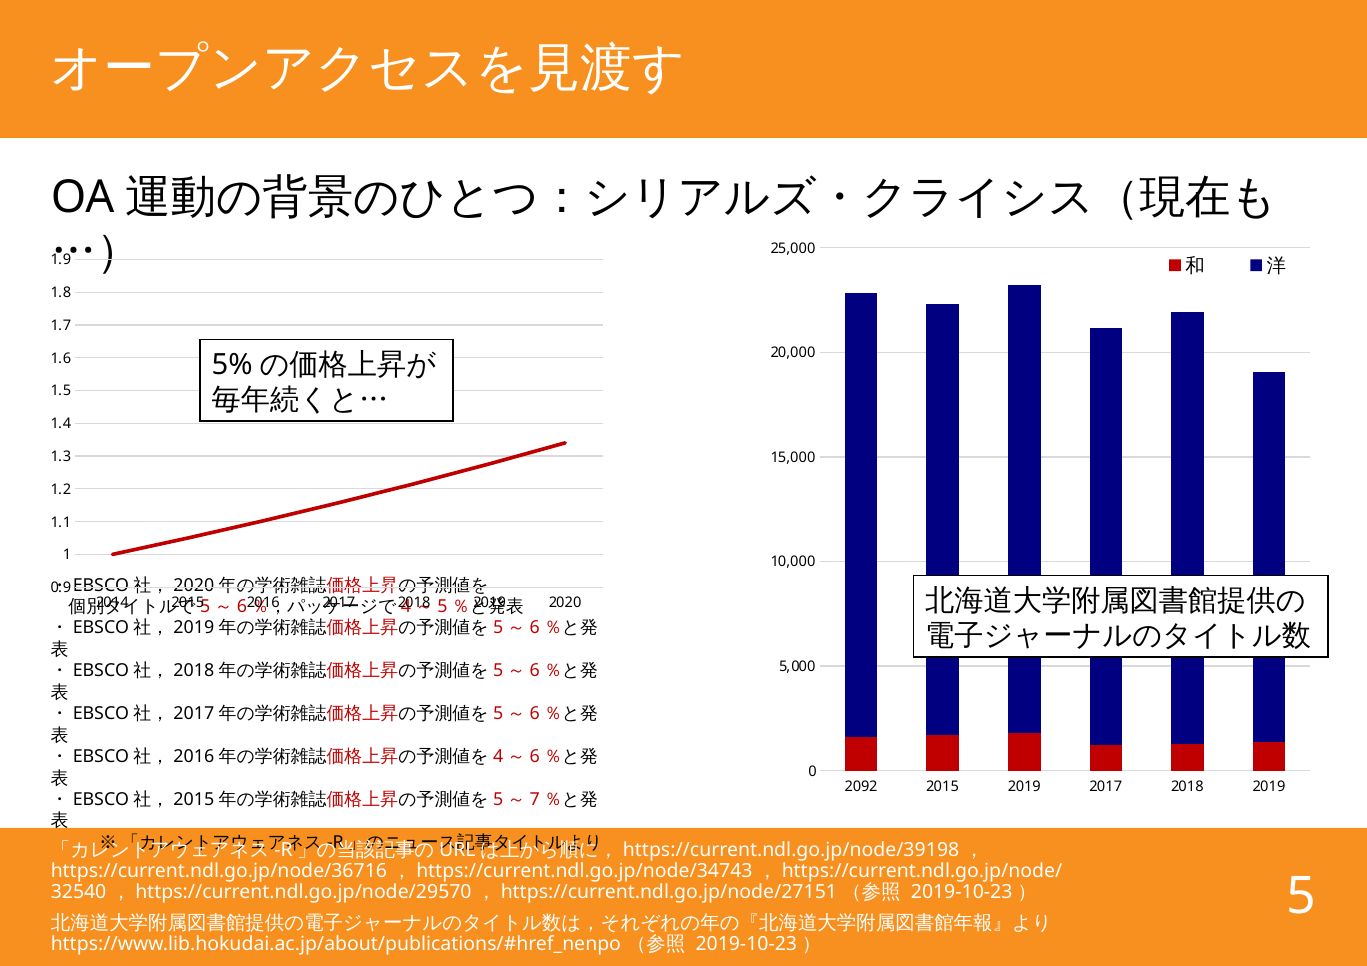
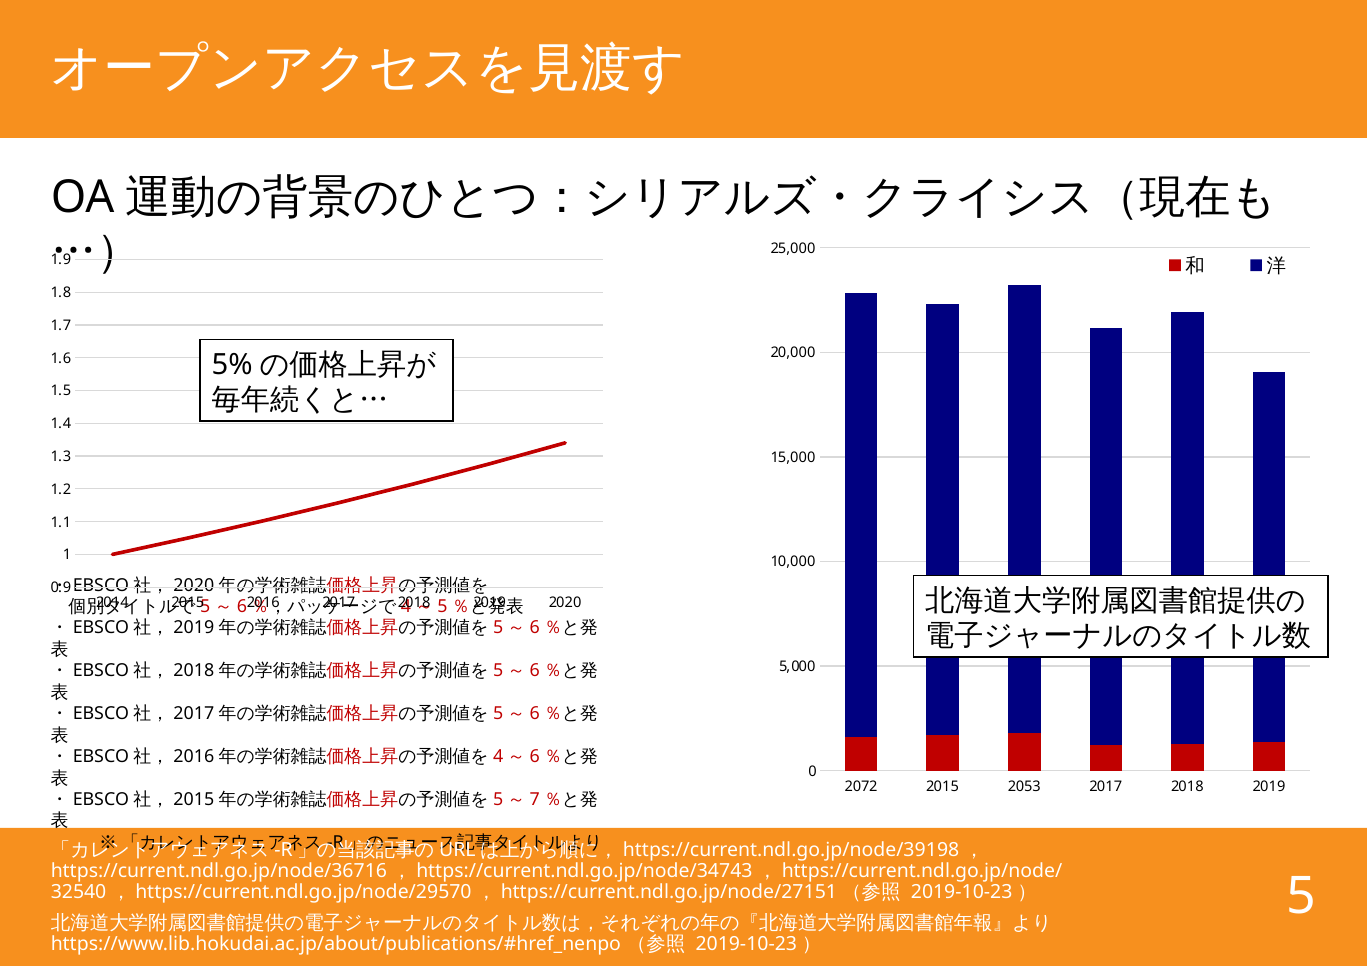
2092: 2092 -> 2072 (861, 787)
2015 2019: 2019 -> 2053 (1024, 787)
